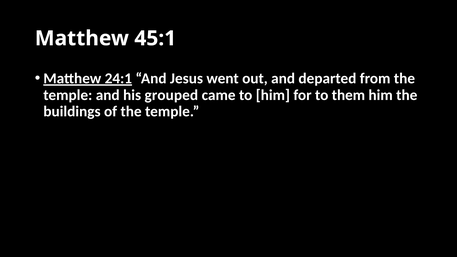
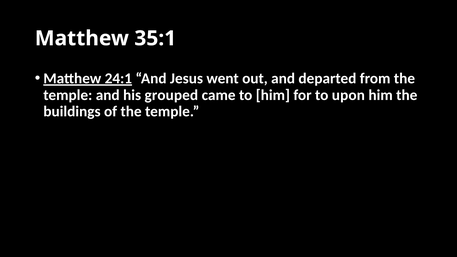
45:1: 45:1 -> 35:1 (155, 38)
them: them -> upon (348, 95)
